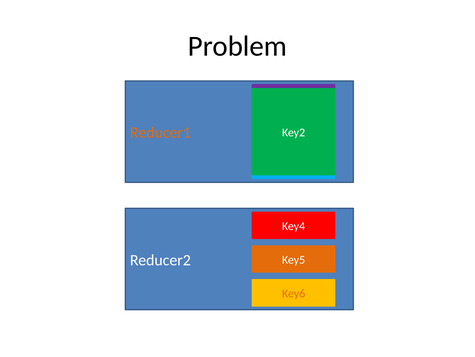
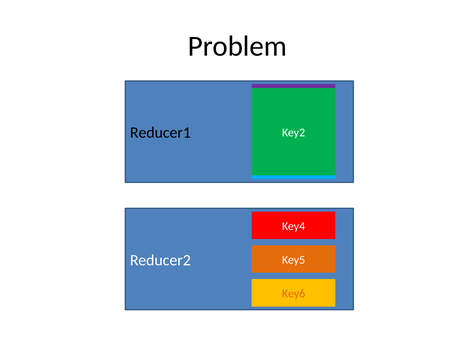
Reducer1 colour: orange -> black (160, 132)
